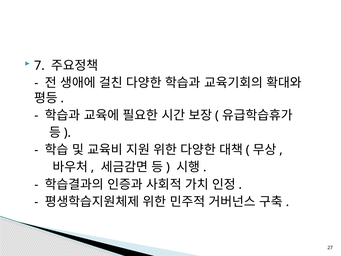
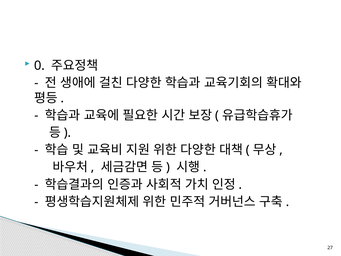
7: 7 -> 0 (39, 65)
